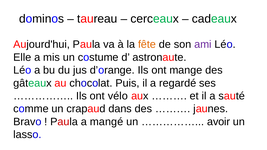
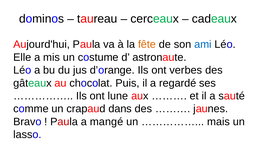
ami colour: purple -> blue (203, 44)
mange: mange -> verbes (186, 70)
vélo: vélo -> lune (118, 96)
avoir: avoir -> mais (219, 122)
